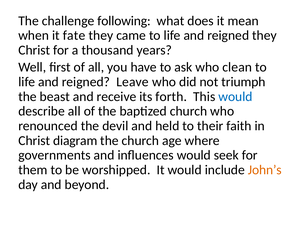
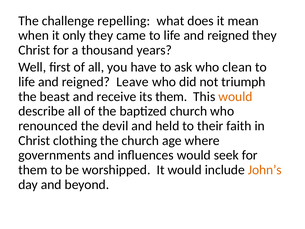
following: following -> repelling (124, 21)
fate: fate -> only (74, 35)
its forth: forth -> them (171, 96)
would colour: blue -> orange (235, 96)
diagram: diagram -> clothing (75, 140)
